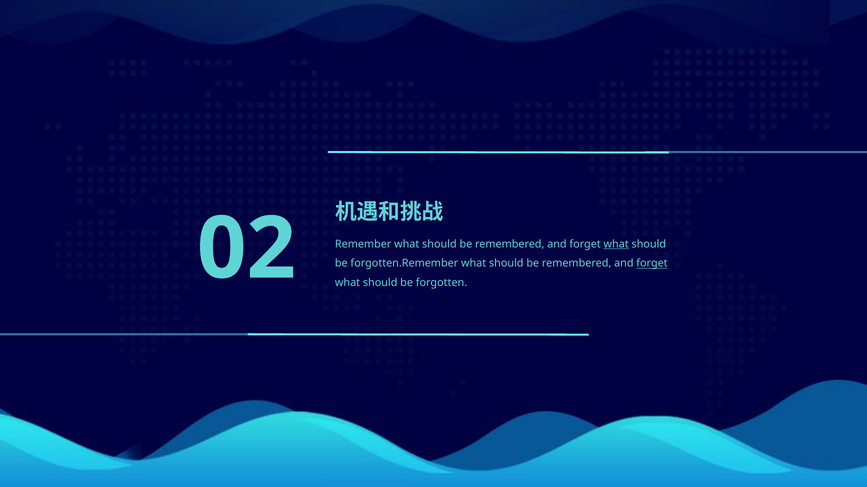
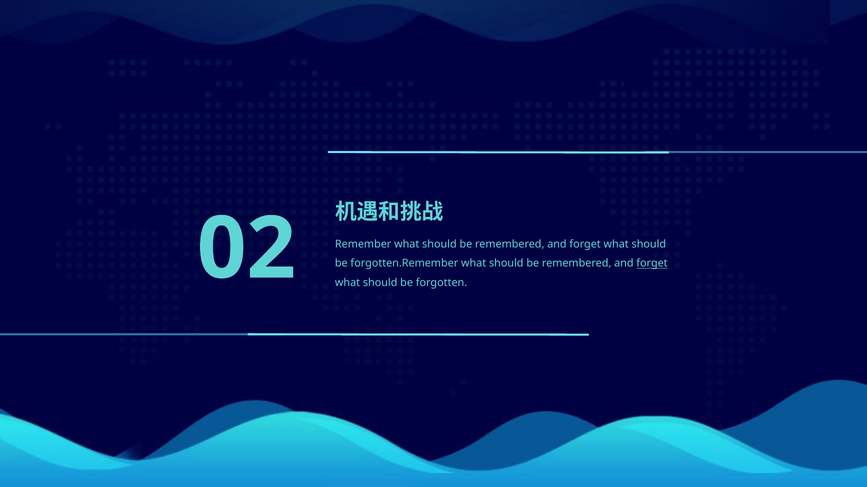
what underline: present -> none (616, 244)
